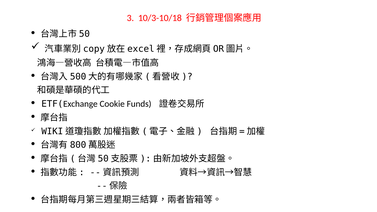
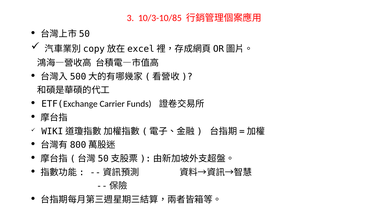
10/3-10/18: 10/3-10/18 -> 10/3-10/85 (160, 18)
Cookie: Cookie -> Carrier (112, 104)
